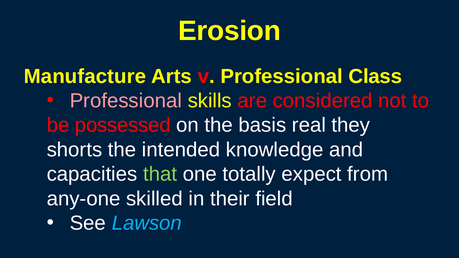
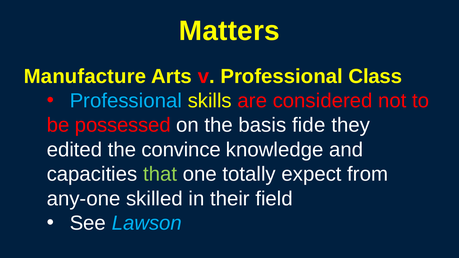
Erosion: Erosion -> Matters (229, 31)
Professional colour: pink -> light blue (126, 101)
real: real -> fide (309, 125)
shorts: shorts -> edited (74, 150)
intended: intended -> convince (181, 150)
